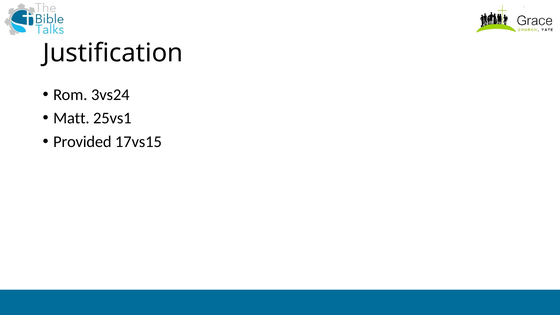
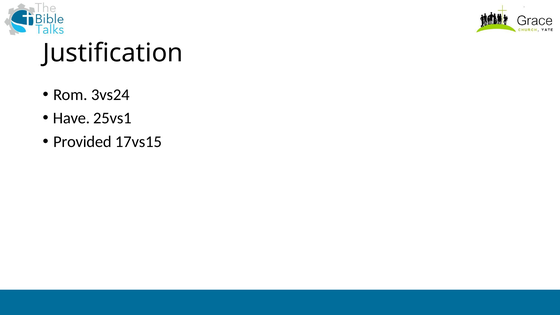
Matt: Matt -> Have (71, 118)
